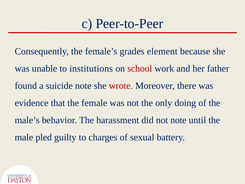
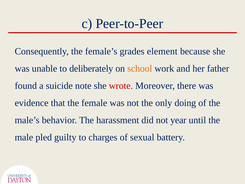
institutions: institutions -> deliberately (91, 68)
school colour: red -> orange (140, 68)
not note: note -> year (178, 120)
